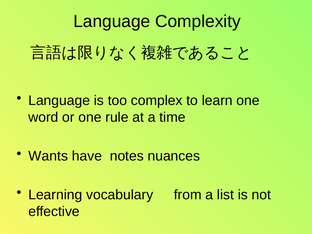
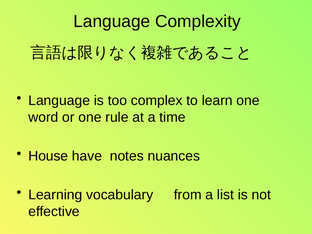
Wants: Wants -> House (48, 156)
